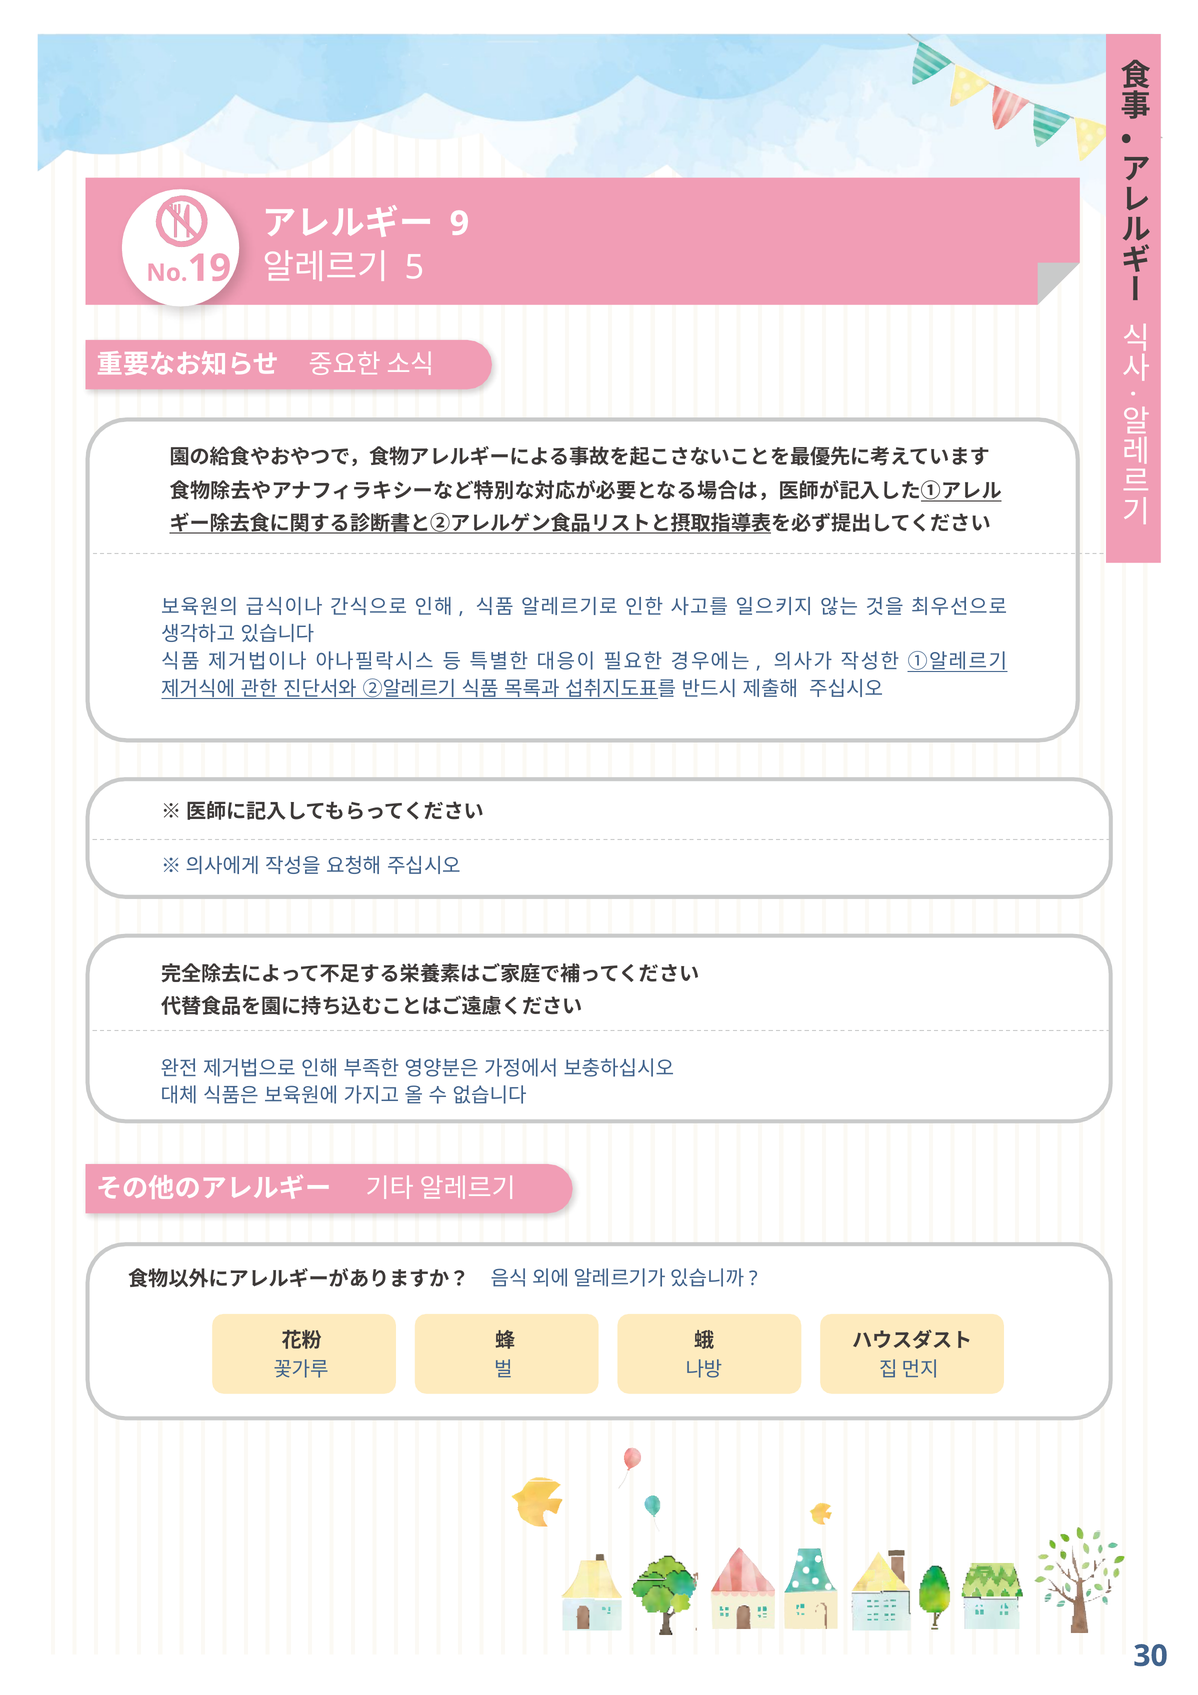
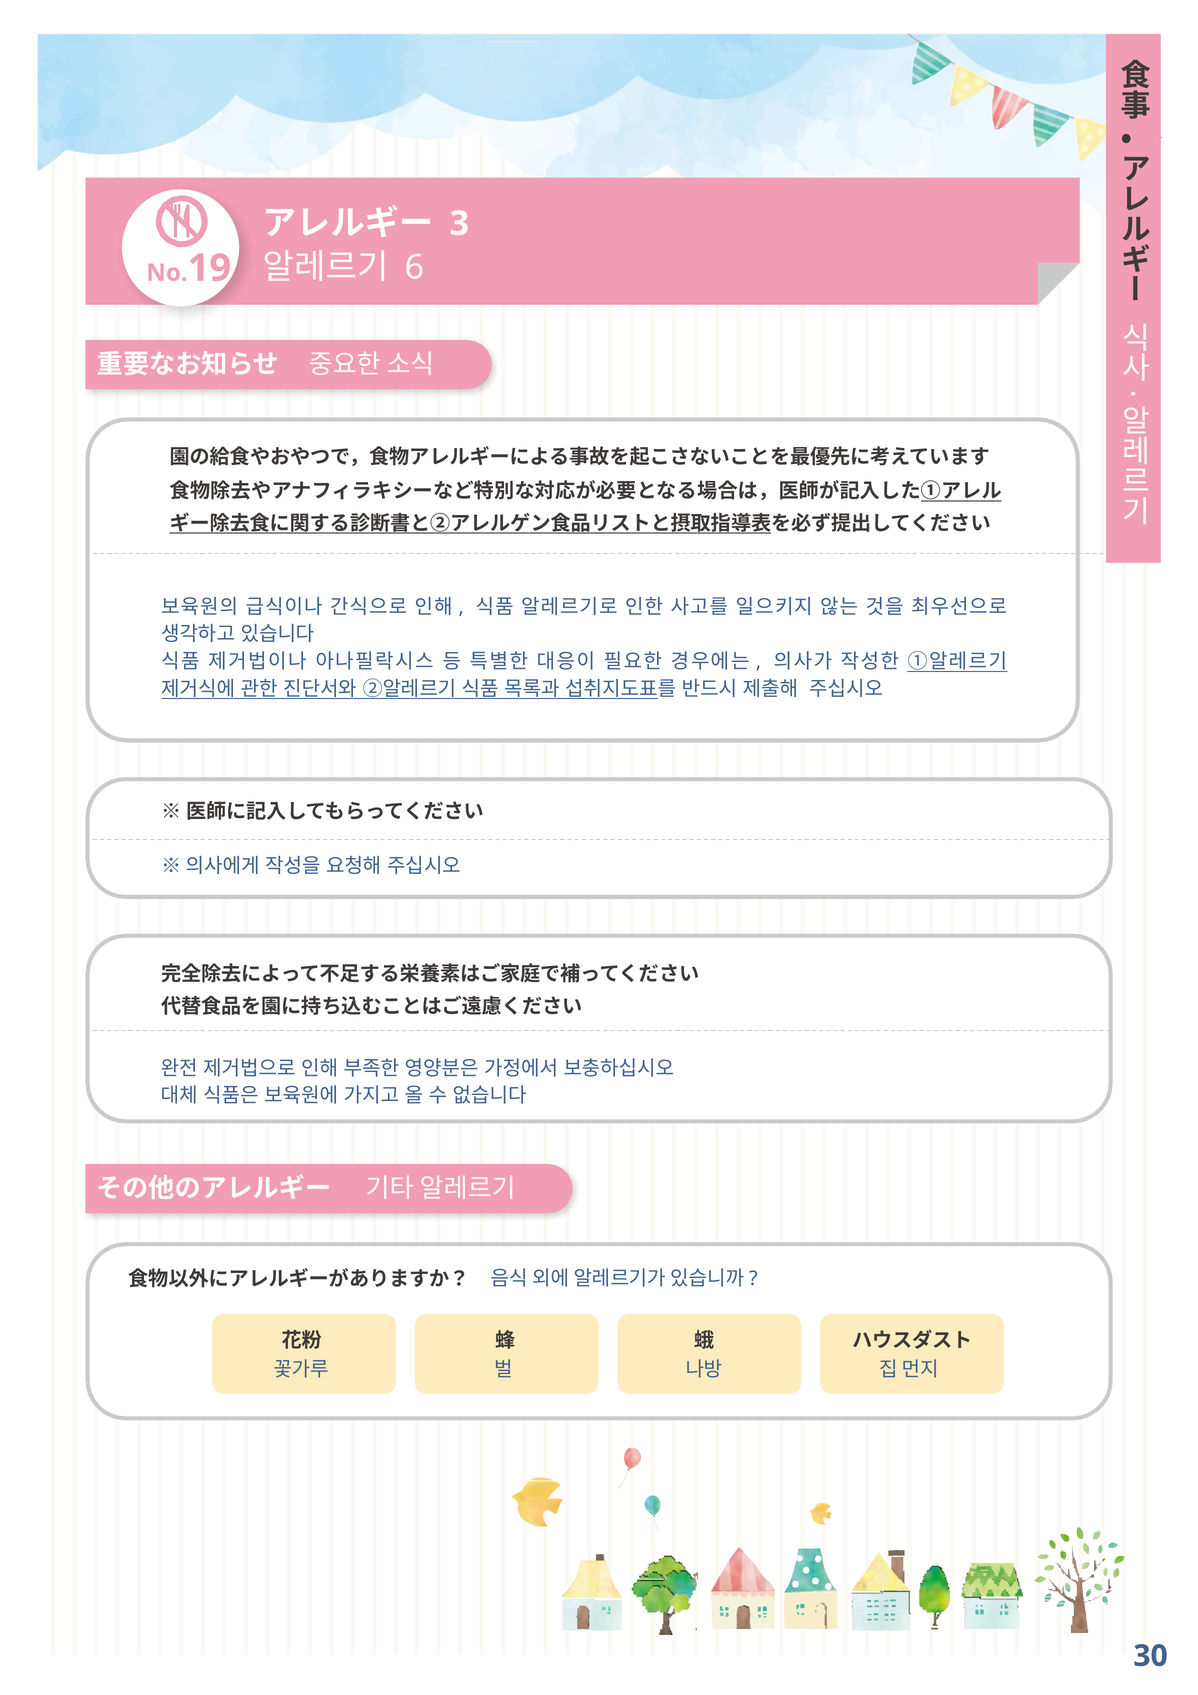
9: 9 -> 3 (459, 224)
5: 5 -> 6 (415, 267)
